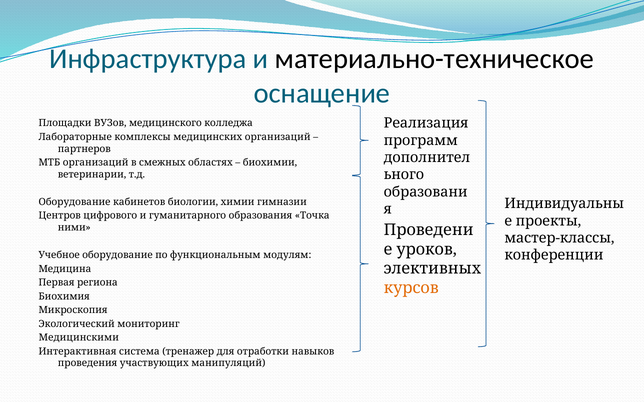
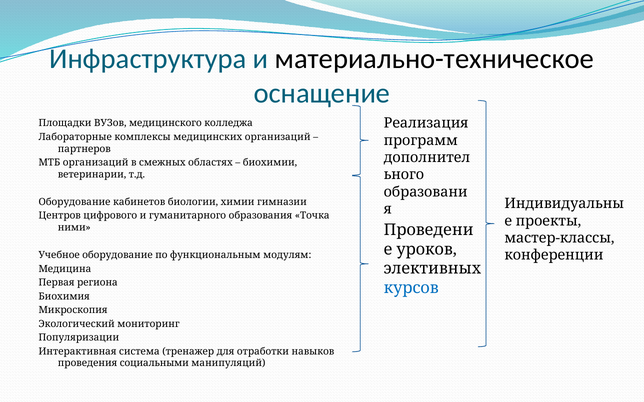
курсов colour: orange -> blue (411, 288)
Медицинскими: Медицинскими -> Популяризации (79, 338)
участвующих: участвующих -> социальными (154, 364)
